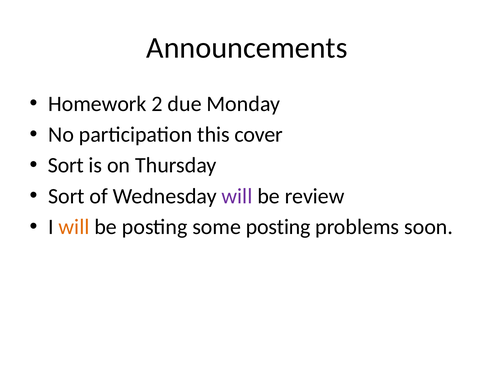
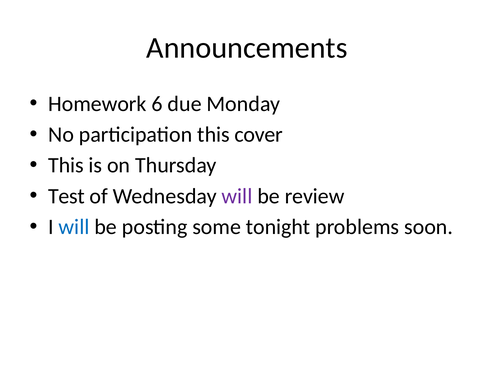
2: 2 -> 6 (157, 104)
Sort: Sort -> This (66, 165)
Sort: Sort -> Test (66, 196)
will colour: orange -> blue (74, 227)
some posting: posting -> tonight (278, 227)
